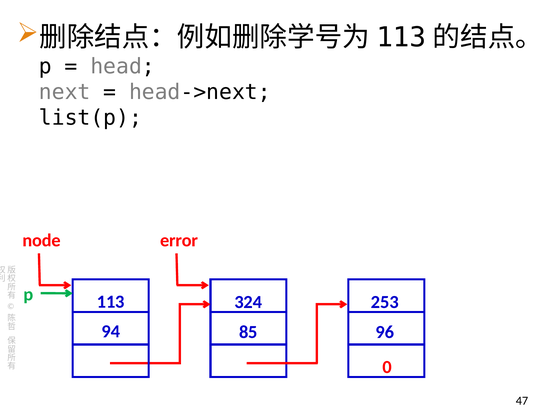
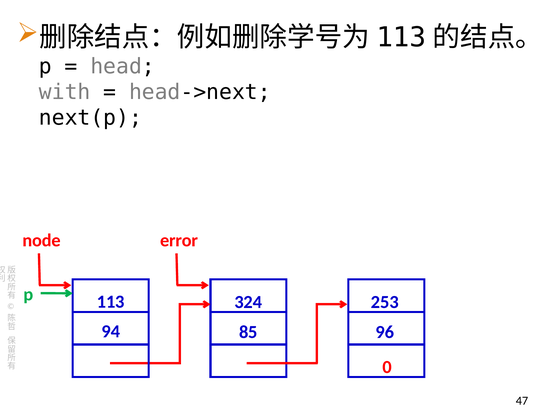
next: next -> with (65, 92)
list(p: list(p -> next(p (90, 118)
